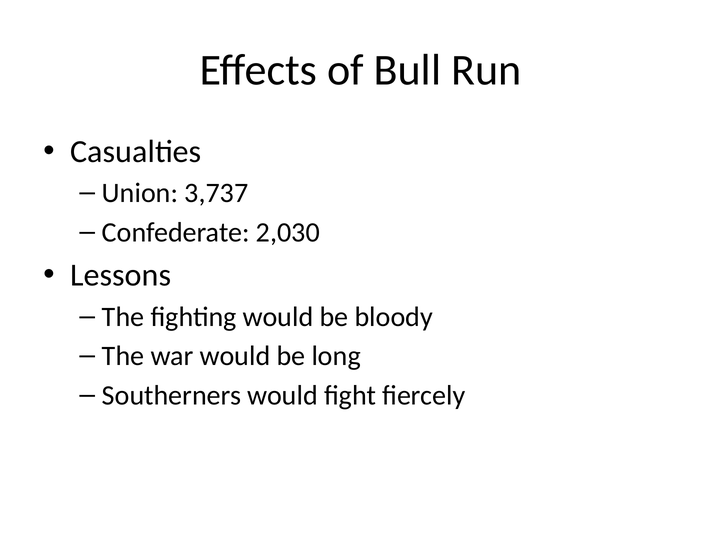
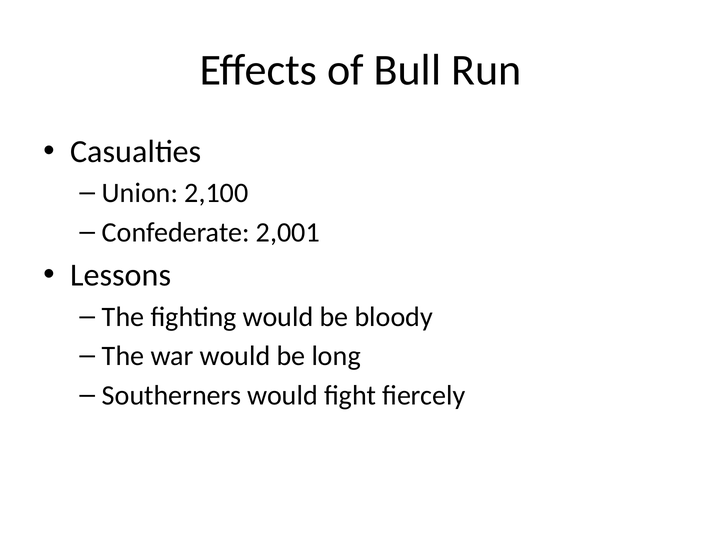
3,737: 3,737 -> 2,100 (216, 193)
2,030: 2,030 -> 2,001 (288, 232)
